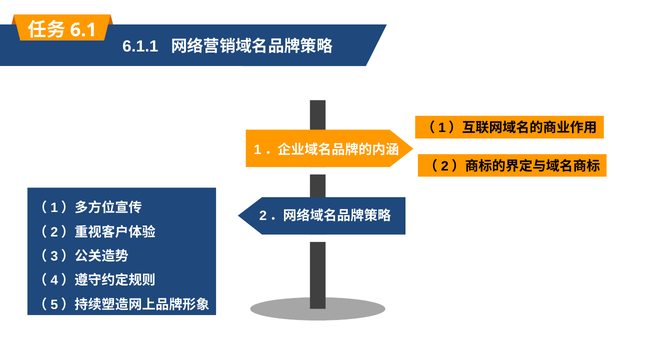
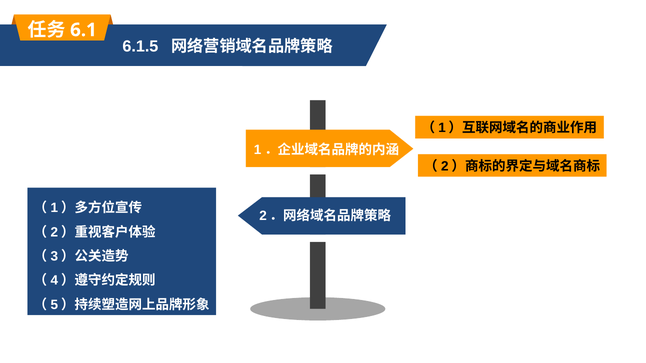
6.1.1: 6.1.1 -> 6.1.5 (140, 46)
